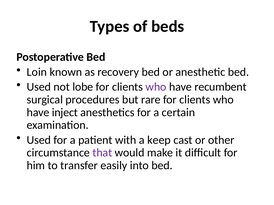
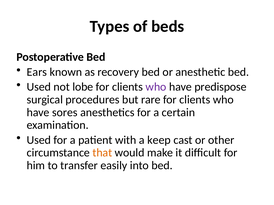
Loin: Loin -> Ears (37, 72)
recumbent: recumbent -> predispose (221, 87)
inject: inject -> sores (65, 113)
that colour: purple -> orange (102, 153)
